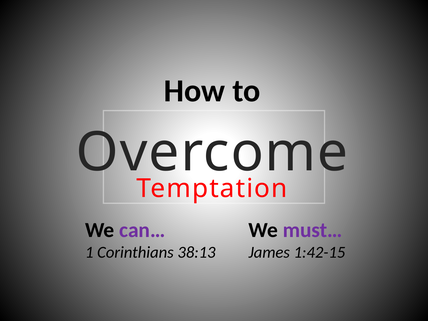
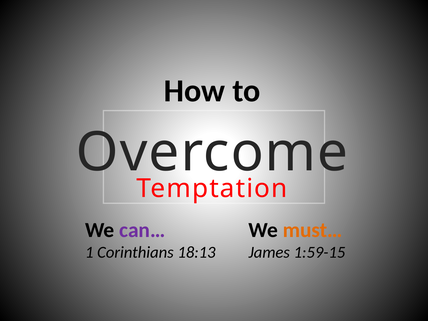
must… colour: purple -> orange (313, 230)
38:13: 38:13 -> 18:13 (197, 252)
1:42-15: 1:42-15 -> 1:59-15 (319, 252)
